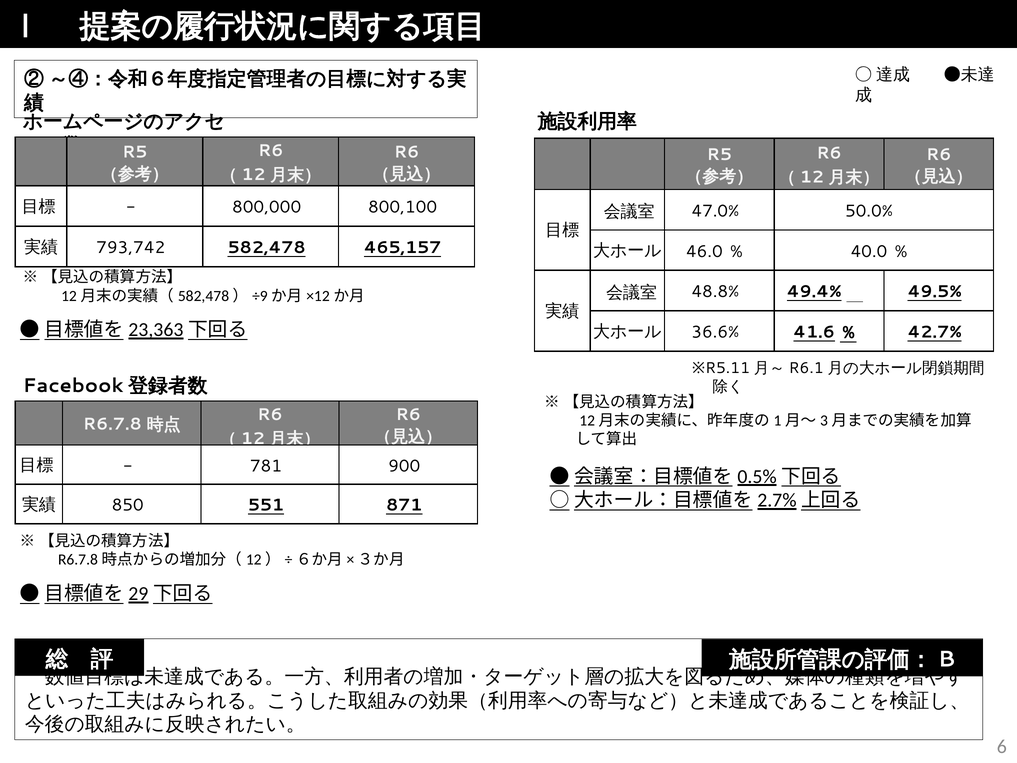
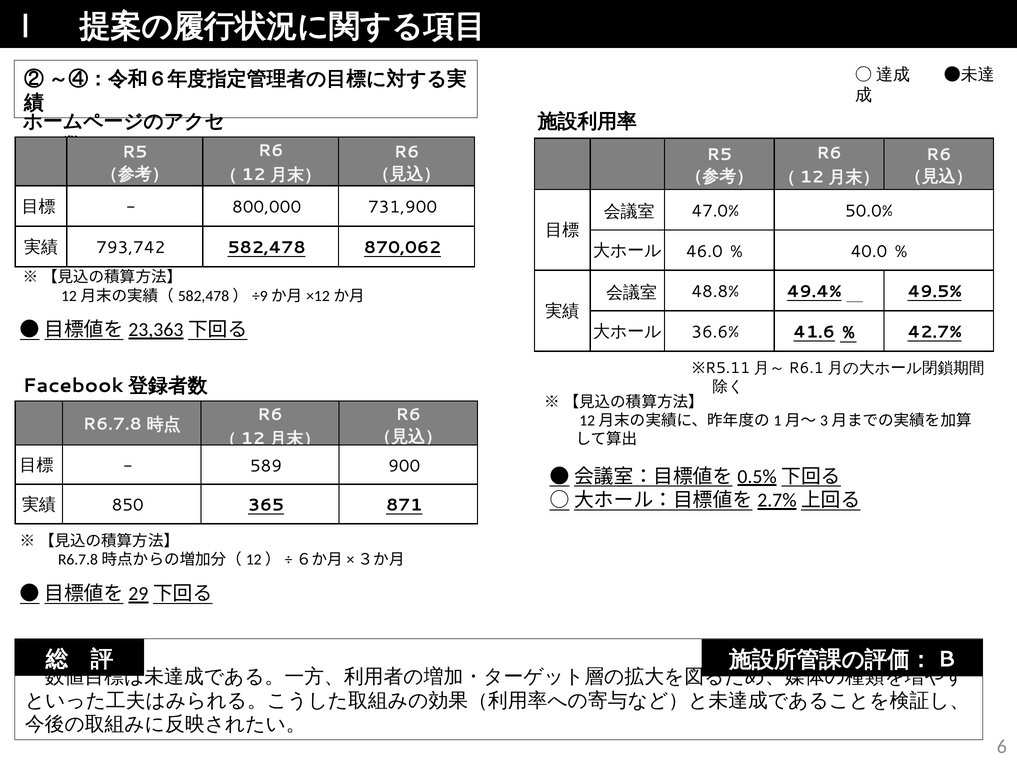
800,100: 800,100 -> 731,900 (403, 207)
465,157: 465,157 -> 870,062 (403, 248)
781: 781 -> 589 (266, 466)
551: 551 -> 365 (266, 505)
